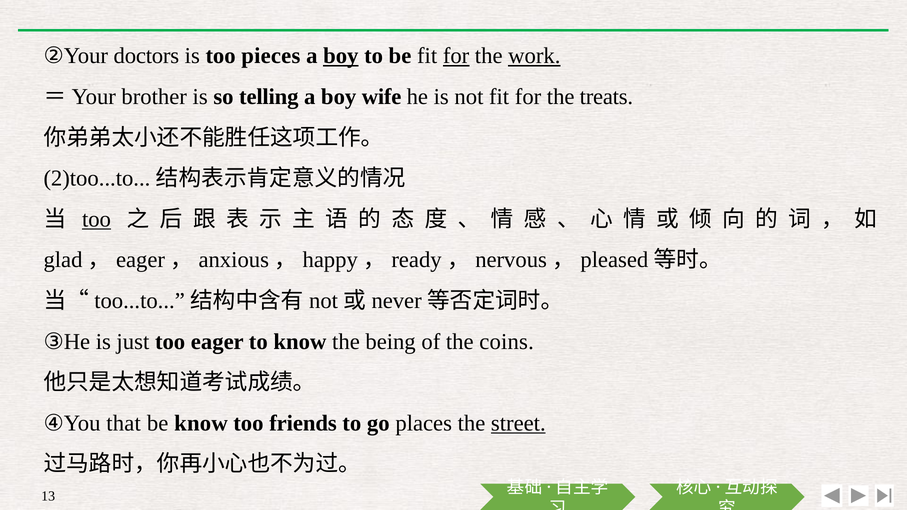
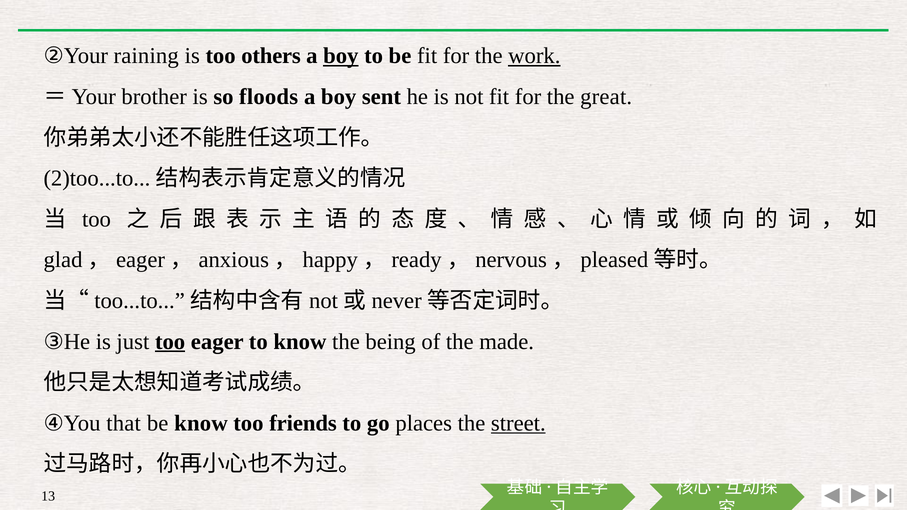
doctors: doctors -> raining (146, 56)
pieces: pieces -> others (271, 56)
for underline: present -> none (456, 56)
telling: telling -> floods (269, 97)
wife: wife -> sent (381, 97)
treats: treats -> great (606, 97)
too underline: present -> none (97, 219)
too underline: none -> present (170, 342)
coins: coins -> made (507, 342)
